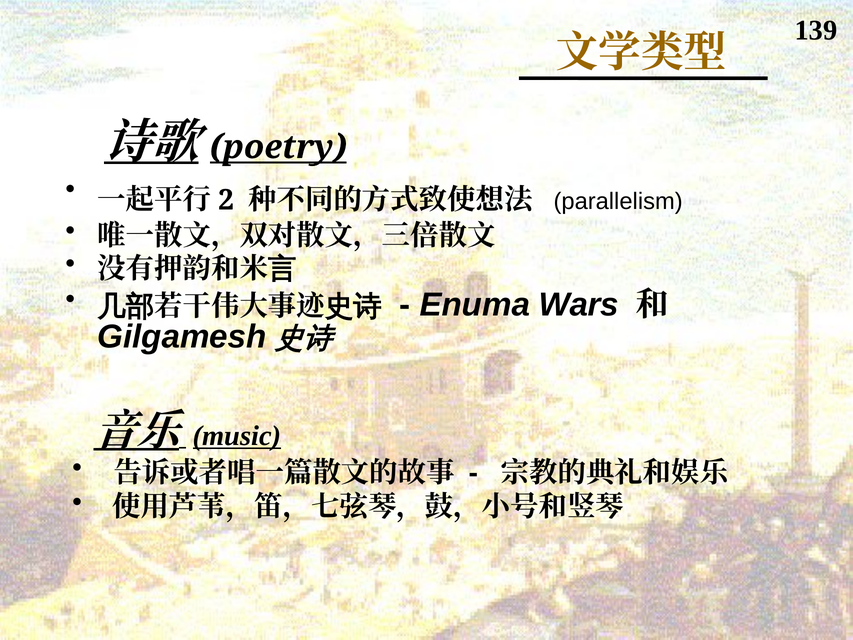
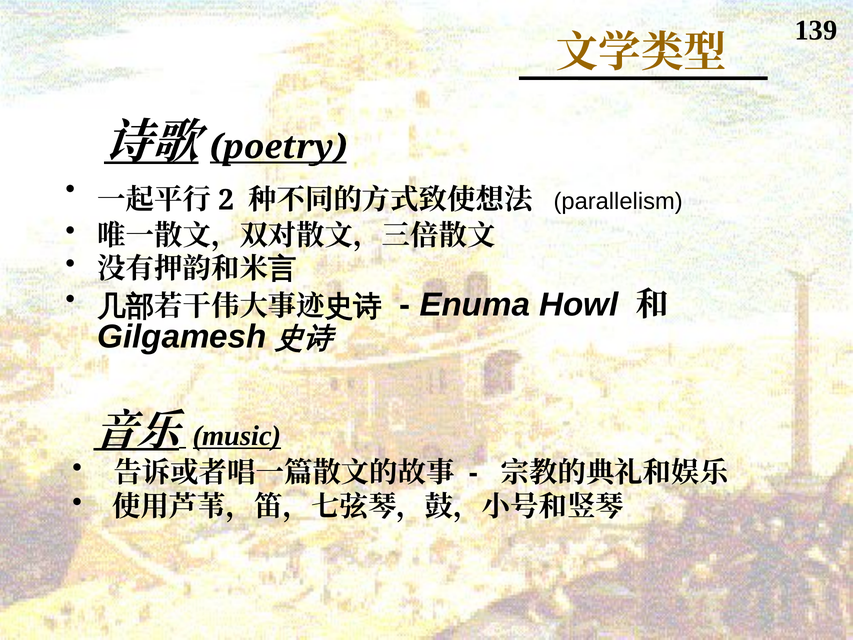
Wars: Wars -> Howl (579, 305)
